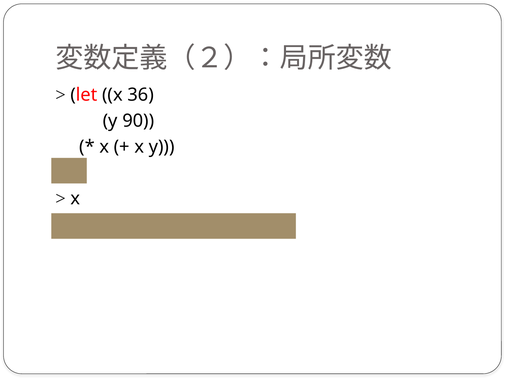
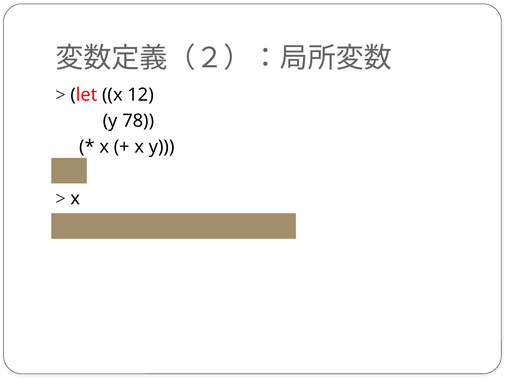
36: 36 -> 12 (141, 95)
90: 90 -> 78 (138, 121)
